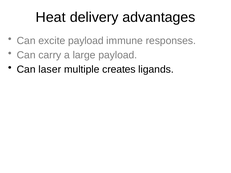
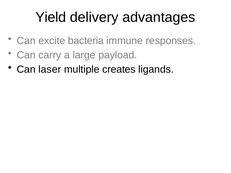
Heat: Heat -> Yield (51, 17)
excite payload: payload -> bacteria (86, 41)
